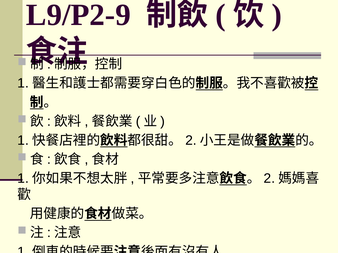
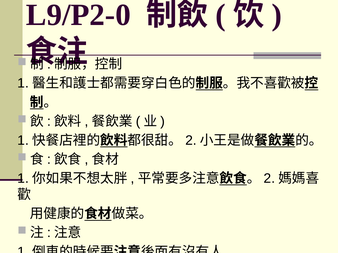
L9/P2-9: L9/P2-9 -> L9/P2-0 (78, 15)
